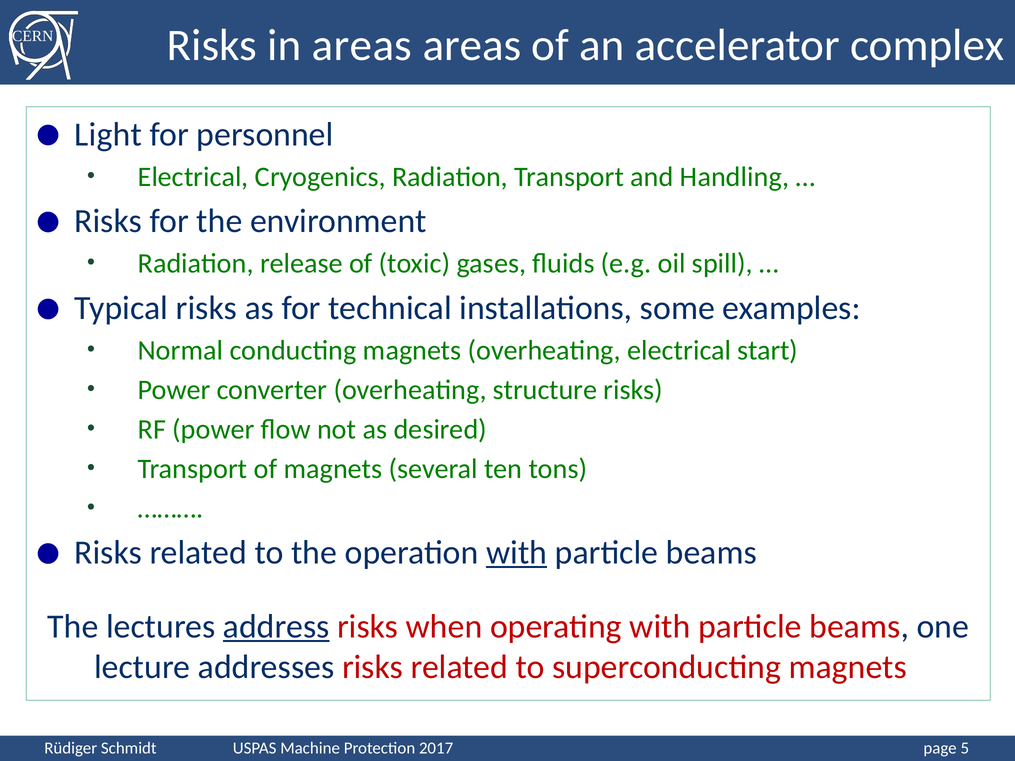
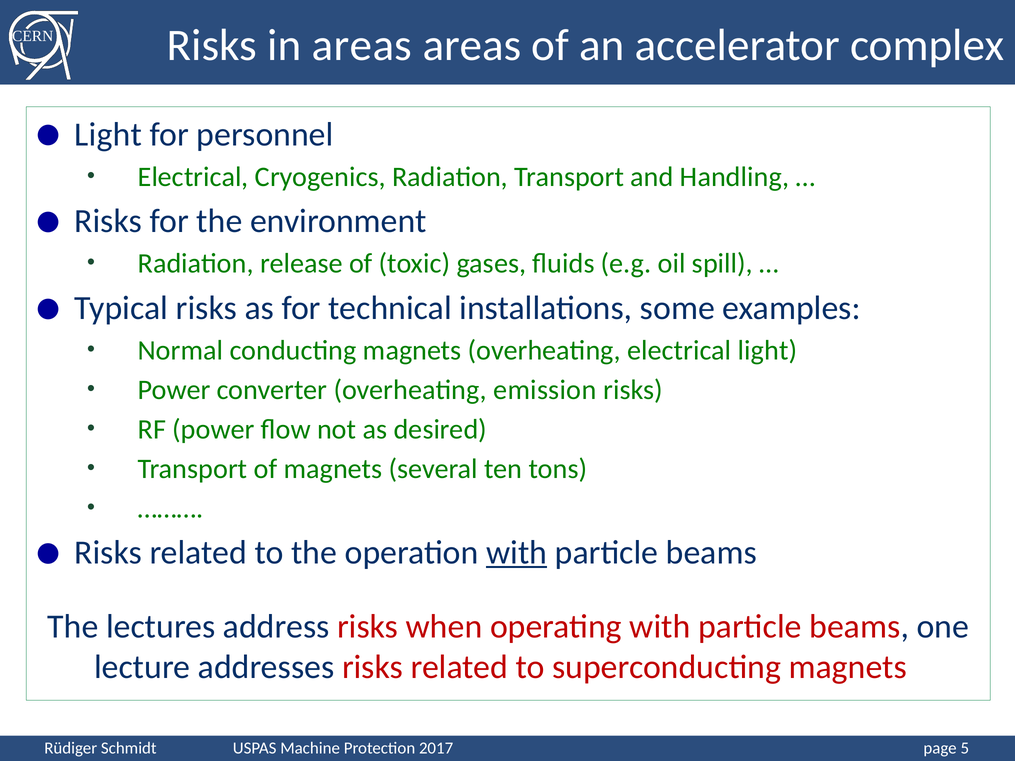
electrical start: start -> light (767, 351)
structure: structure -> emission (545, 390)
address underline: present -> none (276, 627)
